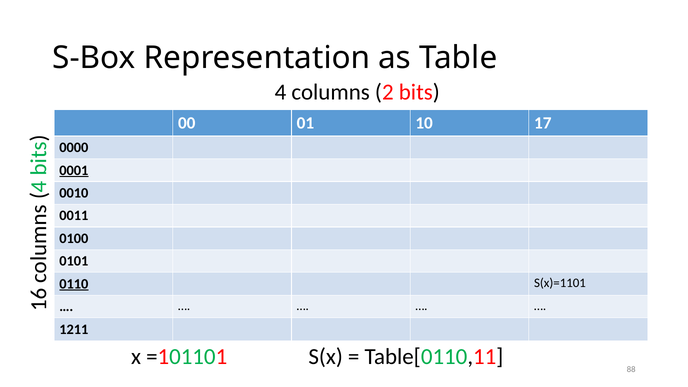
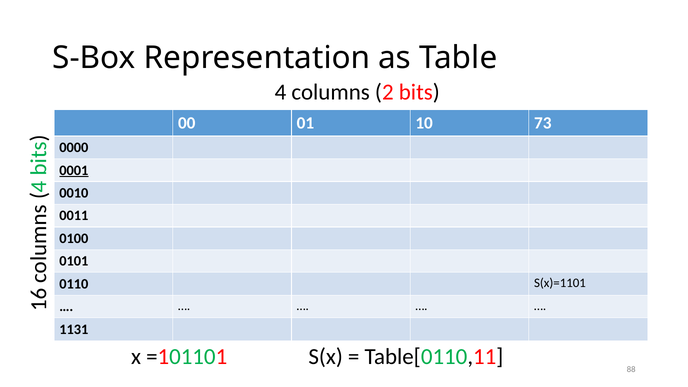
17: 17 -> 73 (543, 123)
0110 underline: present -> none (74, 284)
1211: 1211 -> 1131 (74, 329)
